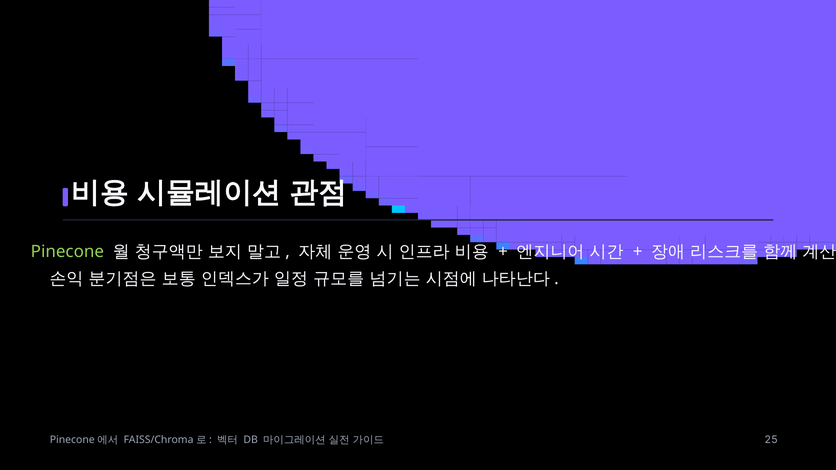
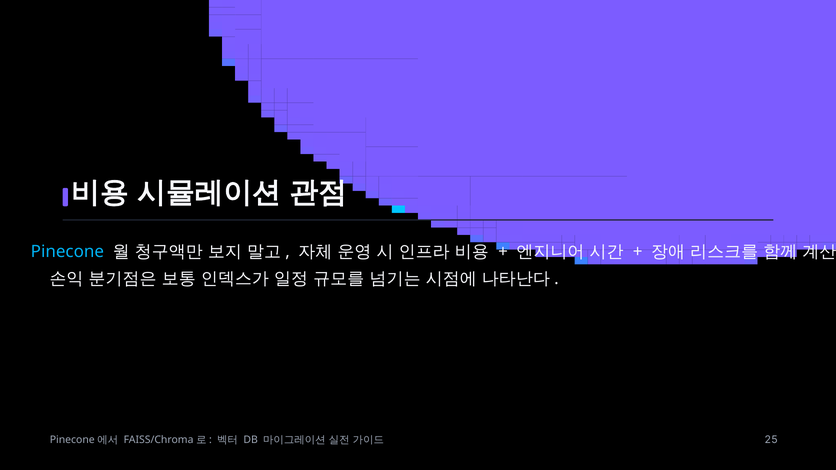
Pinecone colour: light green -> light blue (67, 252)
